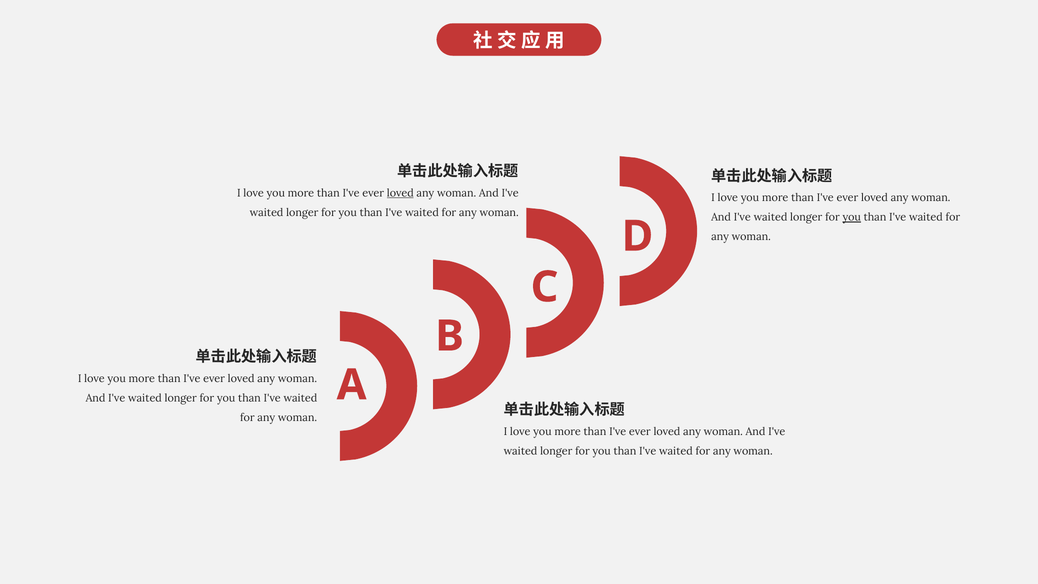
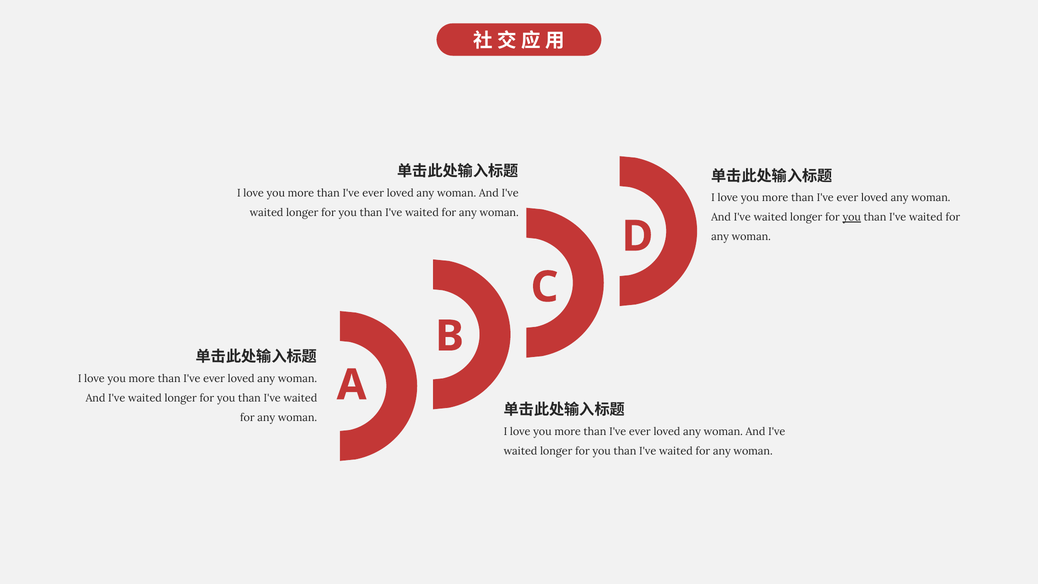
loved underline: present -> none (400, 193)
